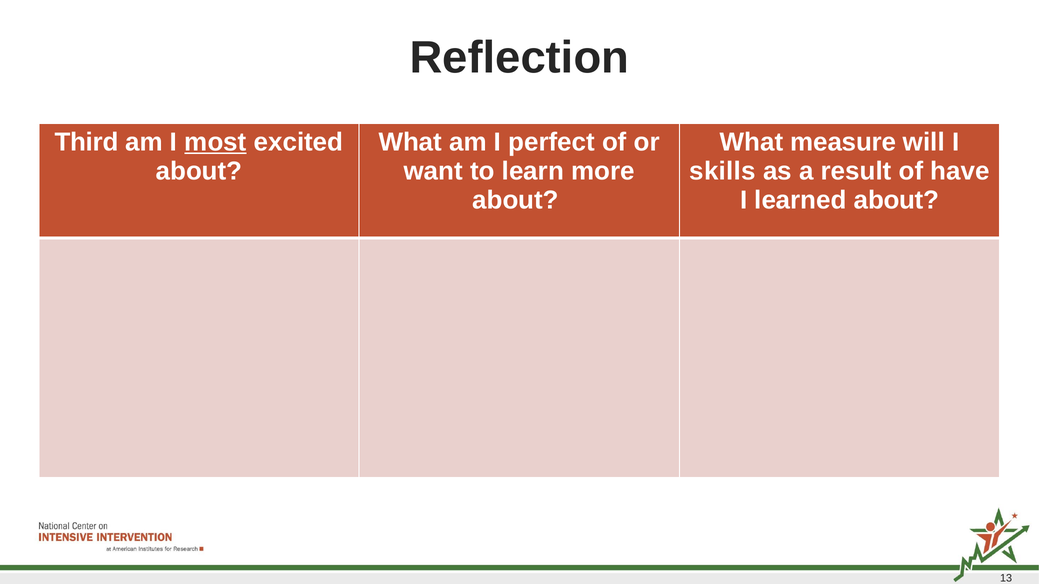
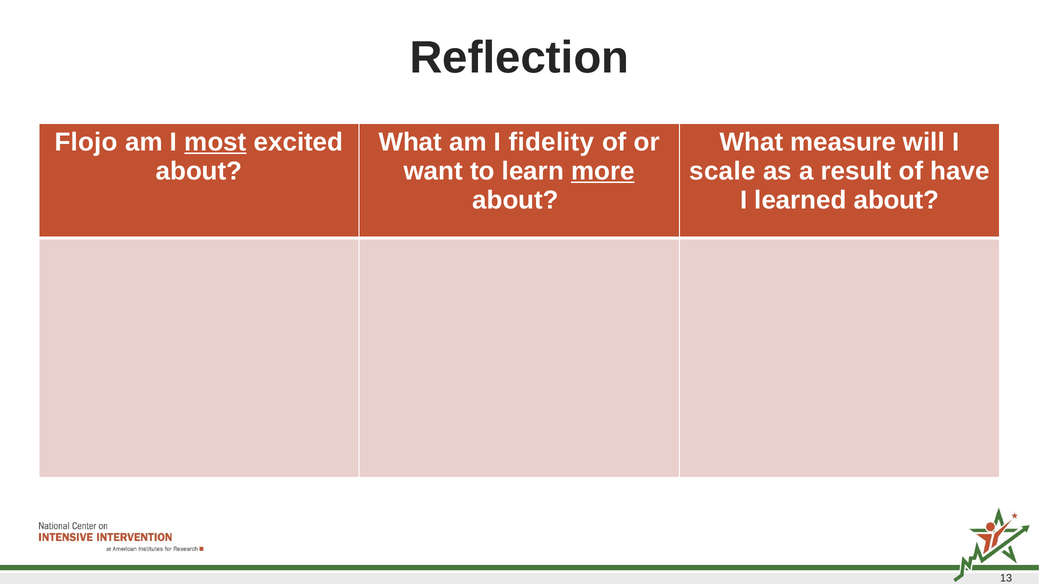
Third: Third -> Flojo (86, 142)
perfect: perfect -> fidelity (552, 142)
more underline: none -> present (603, 171)
skills: skills -> scale (723, 171)
